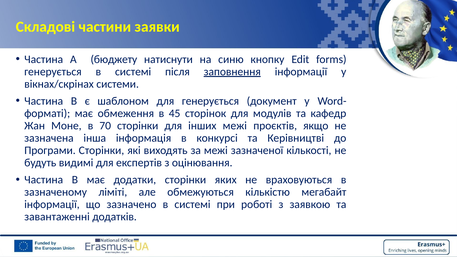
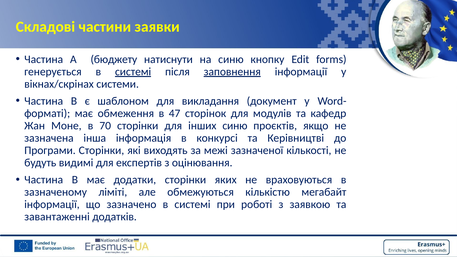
системі underline: none -> present (133, 72)
для генерується: генерується -> викладання (210, 101)
45: 45 -> 47 (175, 113)
інших межі: межі -> синю (235, 126)
